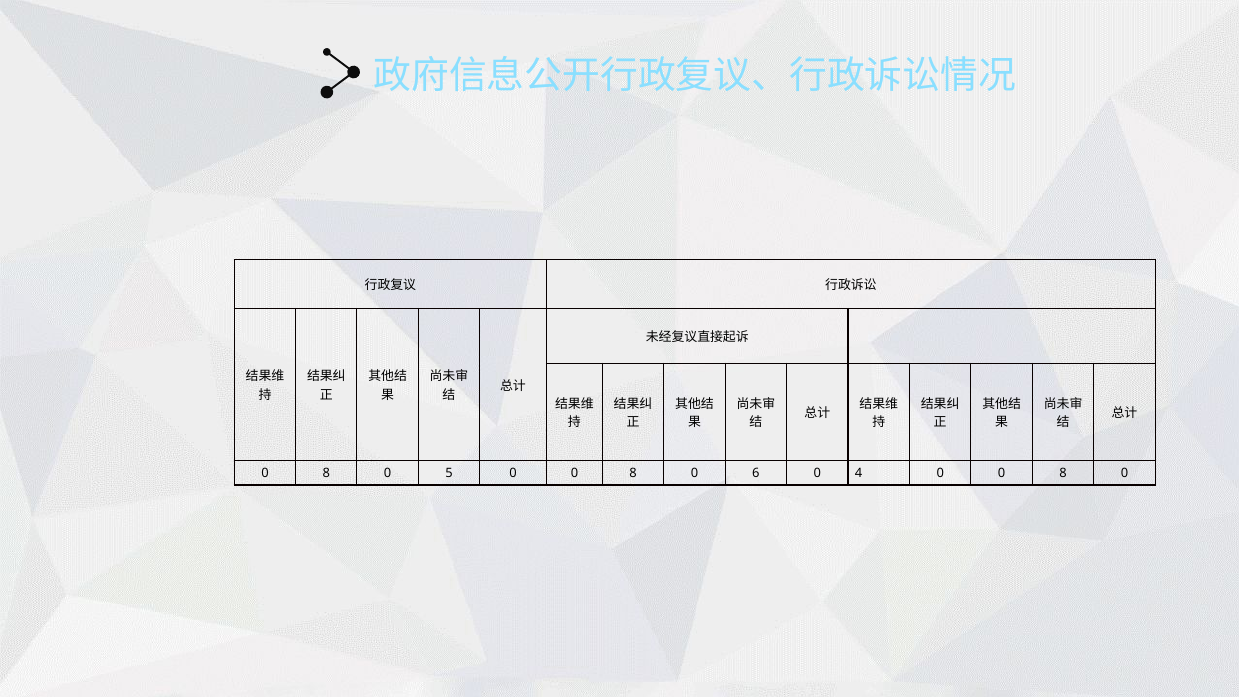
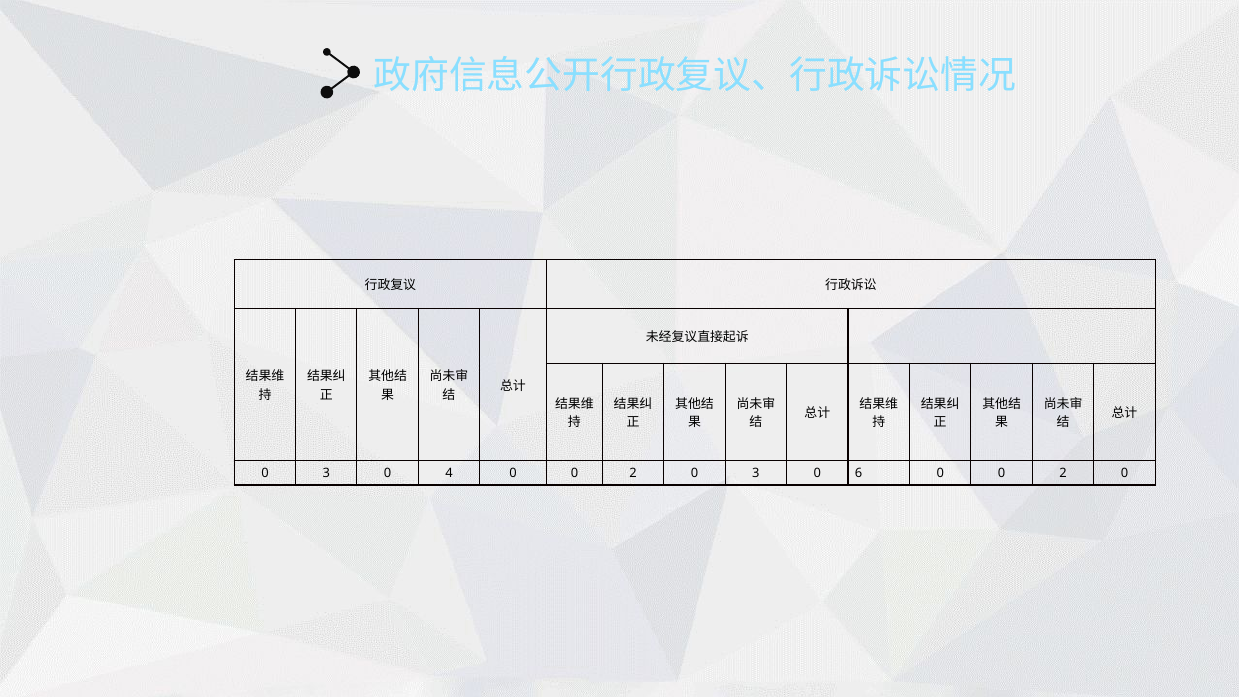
8: 8 -> 3 (326, 474)
5: 5 -> 4 (449, 474)
8: 8 -> 2 (633, 474)
6: 6 -> 3 (756, 474)
4: 4 -> 6 (859, 474)
8: 8 -> 2 (1063, 474)
